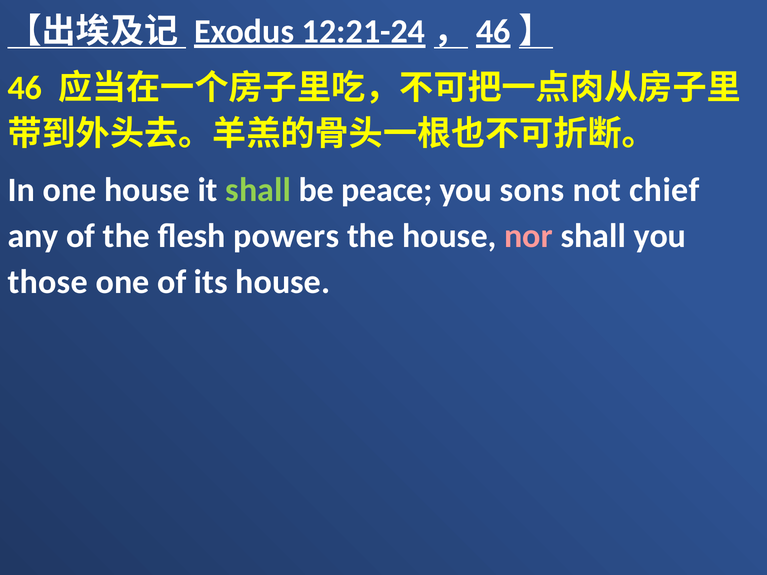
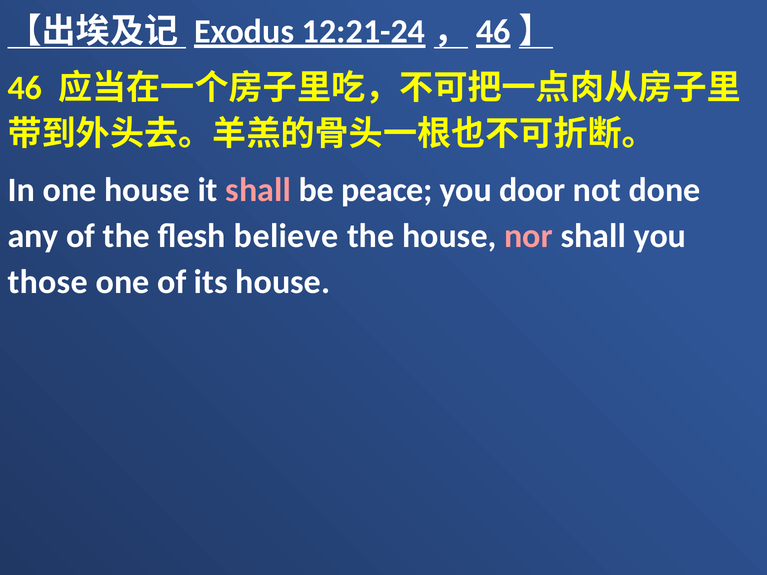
shall colour: light green -> pink (258, 190)
sons: sons -> door (532, 190)
chief: chief -> done (665, 190)
powers: powers -> believe (286, 236)
